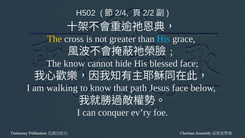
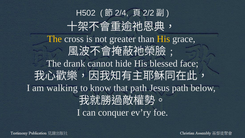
His colour: light blue -> yellow (163, 39)
The know: know -> drank (74, 63)
Jesus face: face -> path (180, 88)
